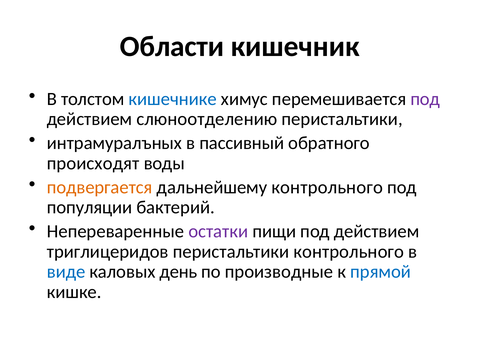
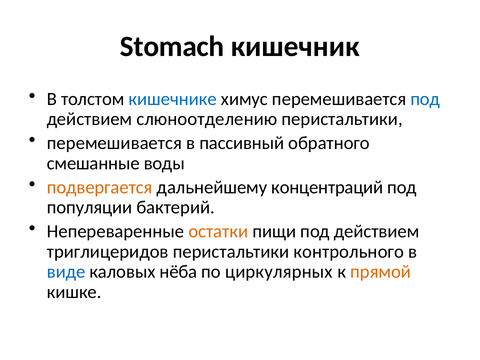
Области: Области -> Stomach (172, 46)
под colour: purple -> blue (425, 99)
интрамуралъных: интрамуралъных -> перемешивается (114, 143)
происходят: происходят -> смешанные (93, 163)
дальнейшему контрольного: контрольного -> концентраций (327, 187)
остатки colour: purple -> orange (218, 231)
день: день -> нёба (178, 272)
производные: производные -> циркулярных (279, 272)
прямой colour: blue -> orange (381, 272)
